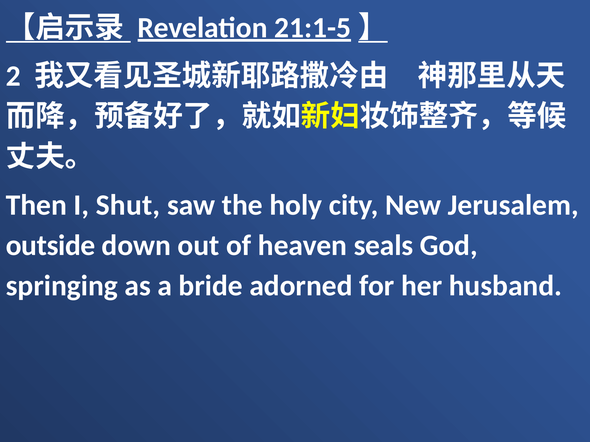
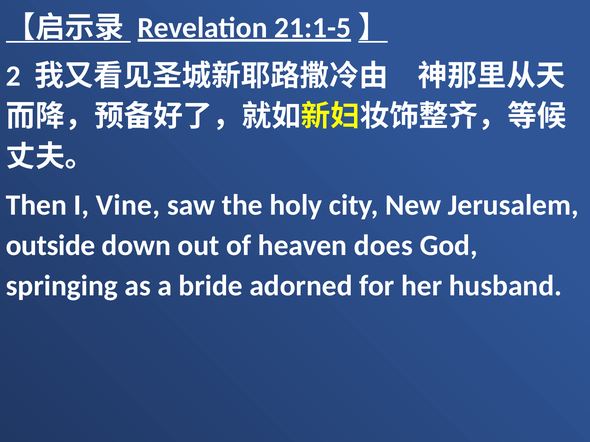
Shut: Shut -> Vine (128, 205)
seals: seals -> does (383, 246)
